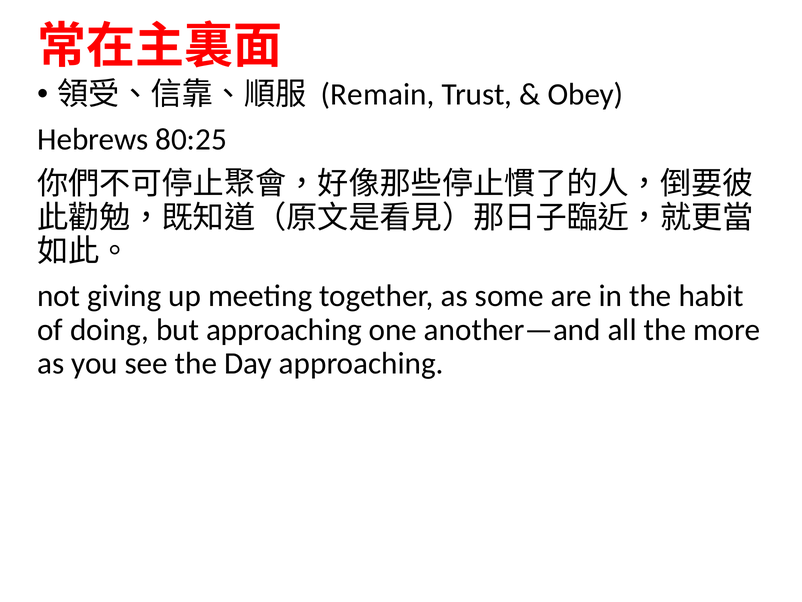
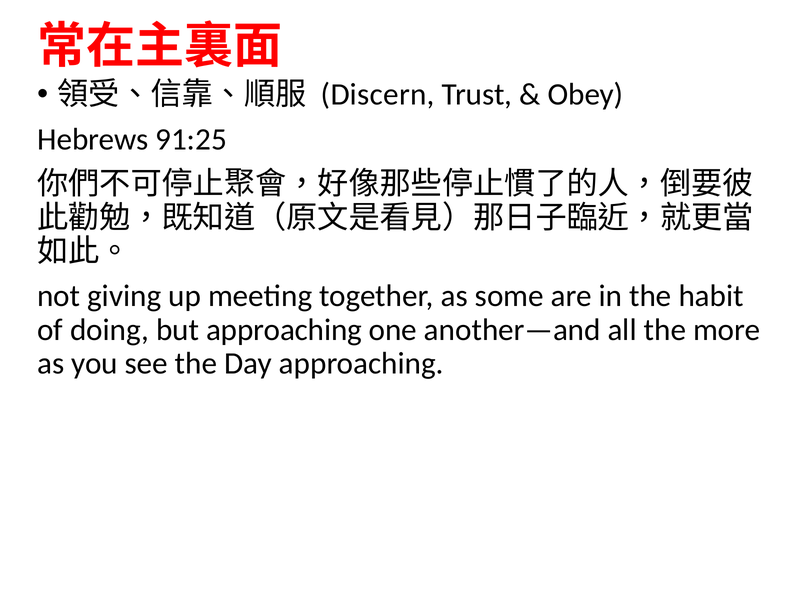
Remain: Remain -> Discern (378, 94)
80:25: 80:25 -> 91:25 (191, 139)
